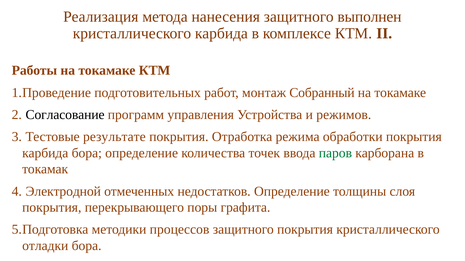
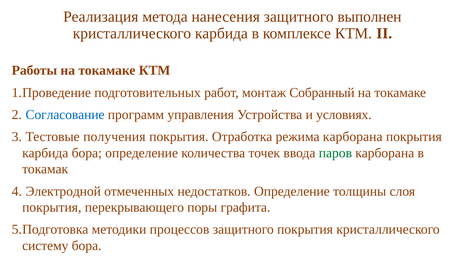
Согласование colour: black -> blue (65, 115)
режимов: режимов -> условиях (344, 115)
результате: результате -> получения (114, 137)
режима обработки: обработки -> карборана (353, 137)
отладки: отладки -> систему (45, 246)
